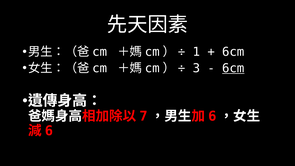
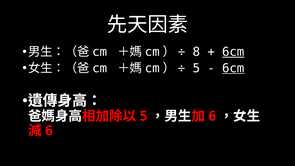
1: 1 -> 8 (196, 52)
6cm underline: none -> present (233, 52)
3: 3 -> 5 (196, 68)
7: 7 -> 5 (144, 116)
